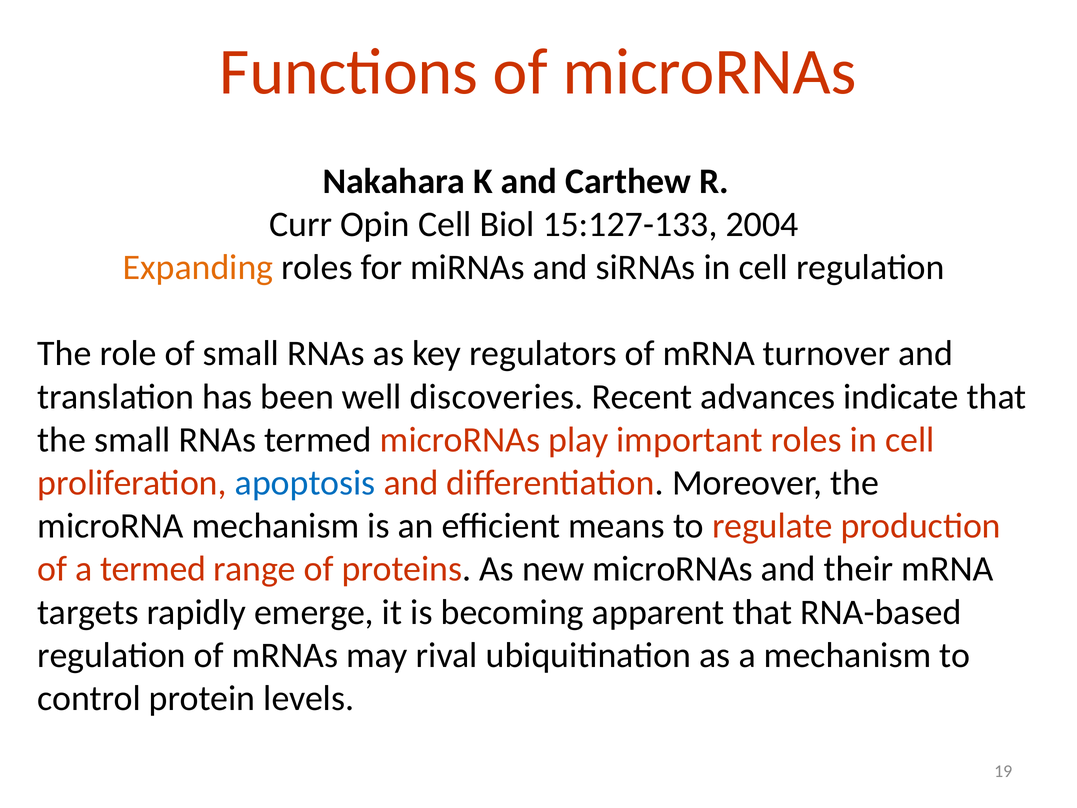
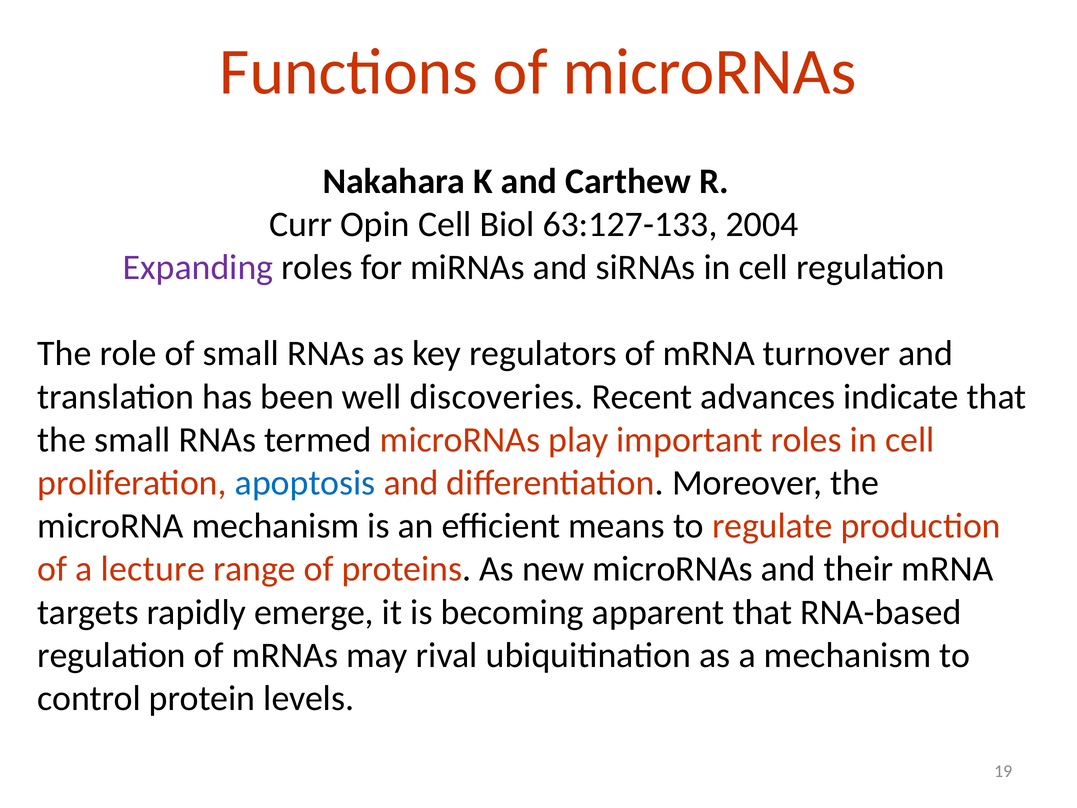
15:127-133: 15:127-133 -> 63:127-133 (630, 224)
Expanding colour: orange -> purple (198, 267)
a termed: termed -> lecture (153, 569)
